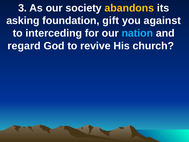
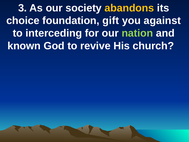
asking: asking -> choice (23, 21)
nation colour: light blue -> light green (137, 33)
regard: regard -> known (24, 46)
